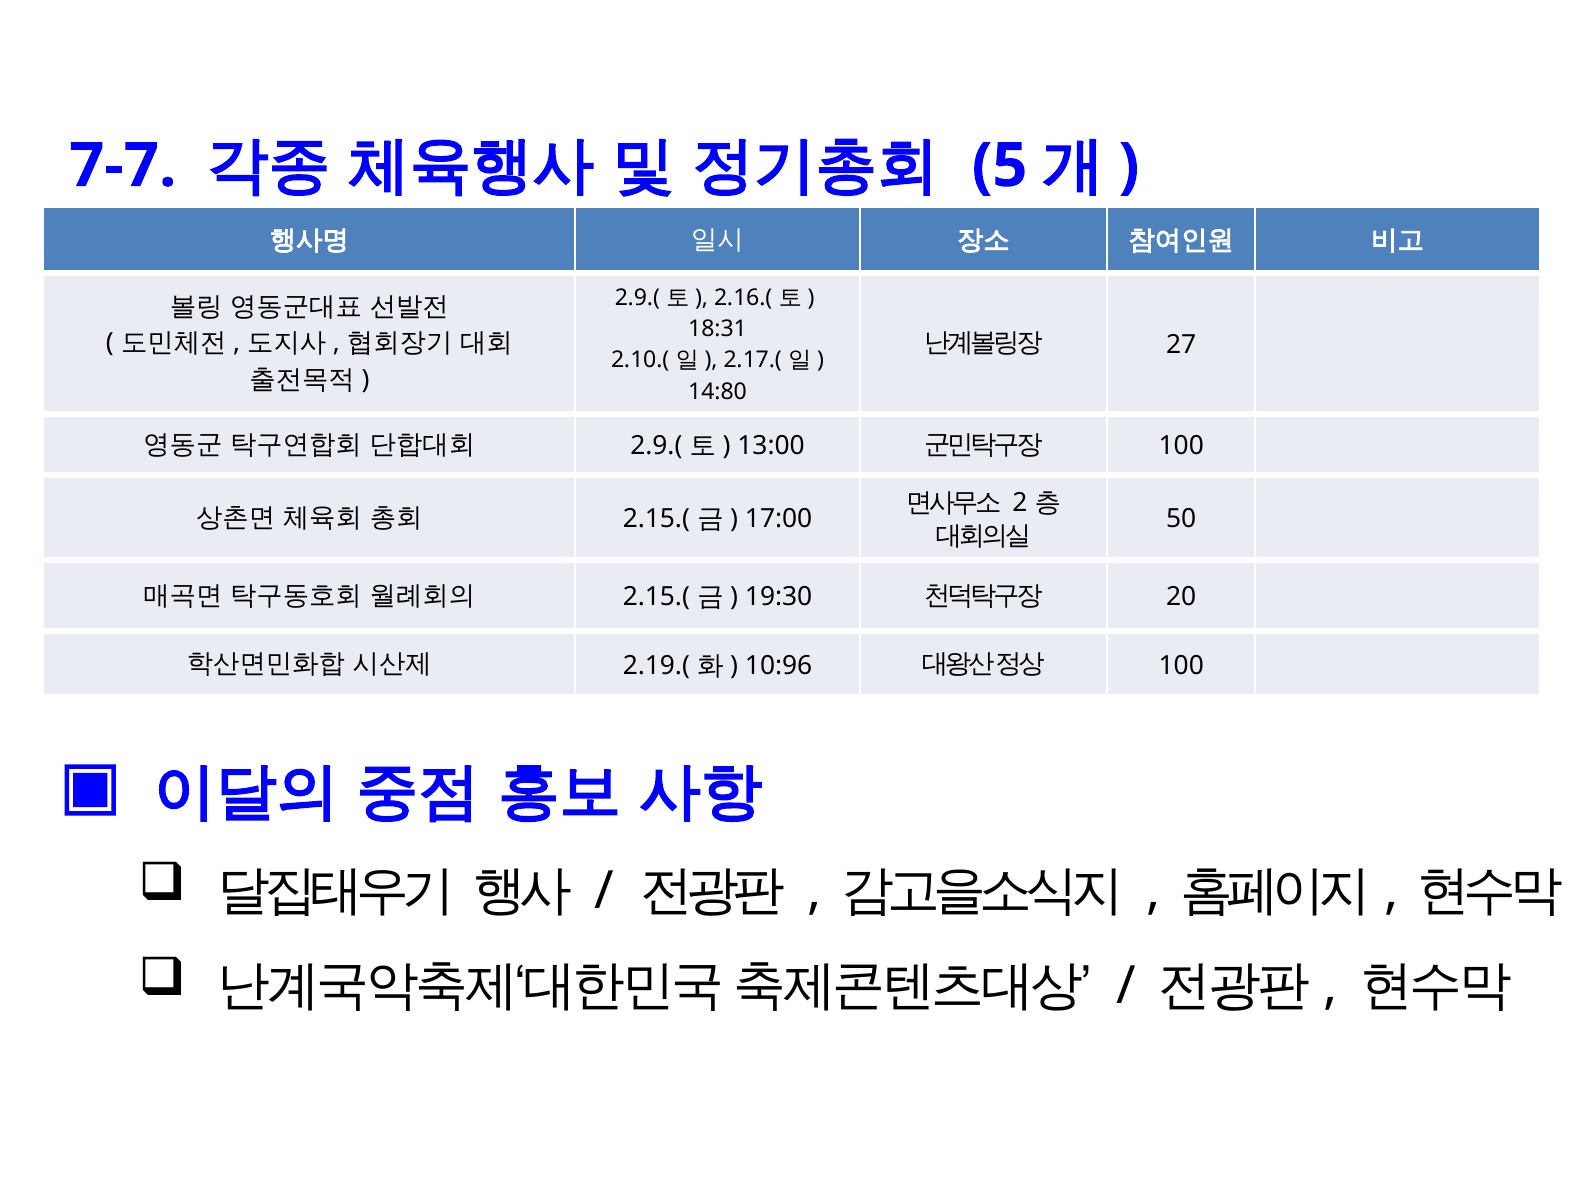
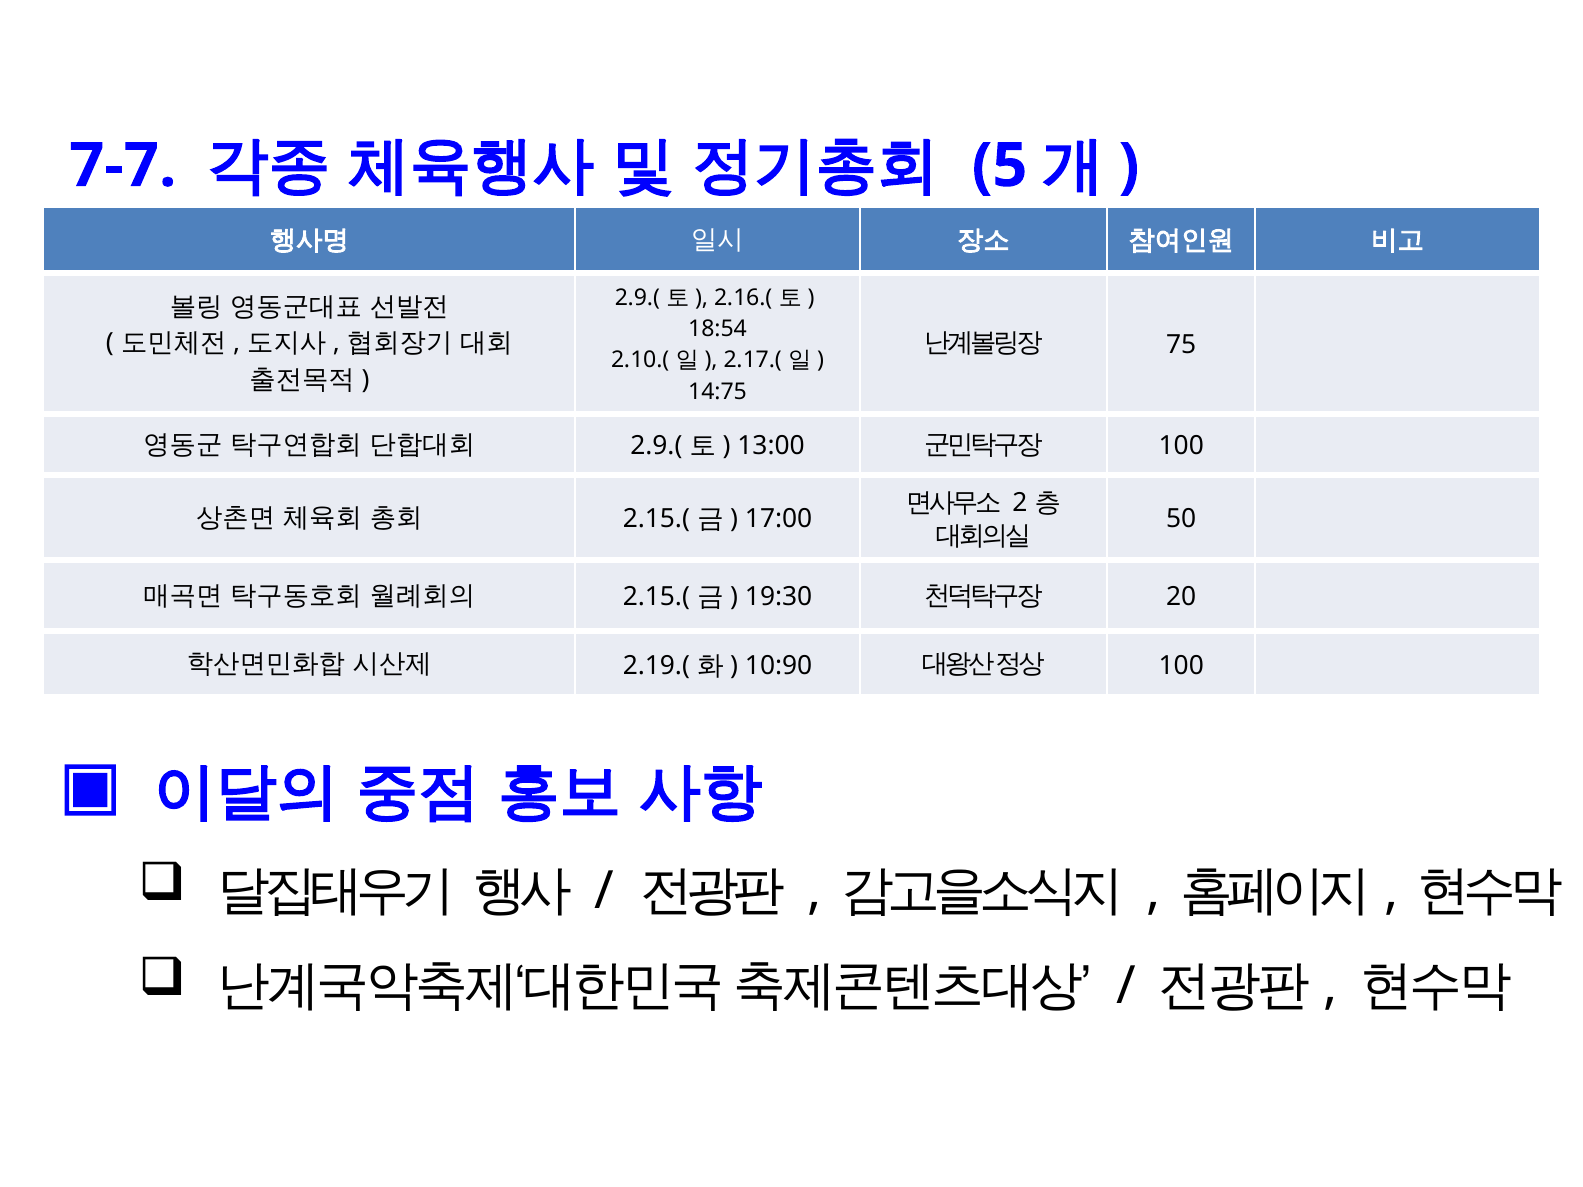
18:31: 18:31 -> 18:54 (718, 329)
27: 27 -> 75 (1181, 345)
14:80: 14:80 -> 14:75 (718, 392)
10:96: 10:96 -> 10:90 (779, 666)
